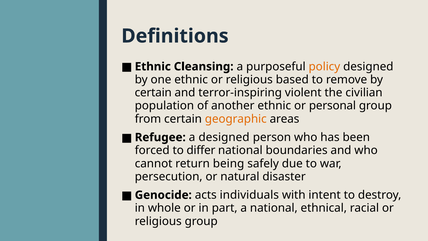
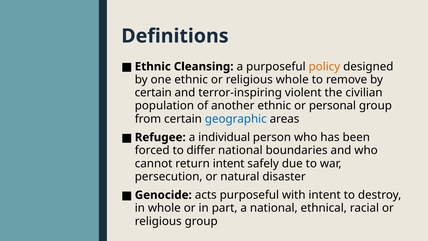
religious based: based -> whole (292, 80)
geographic colour: orange -> blue (236, 119)
a designed: designed -> individual (224, 137)
return being: being -> intent (229, 163)
acts individuals: individuals -> purposeful (249, 195)
